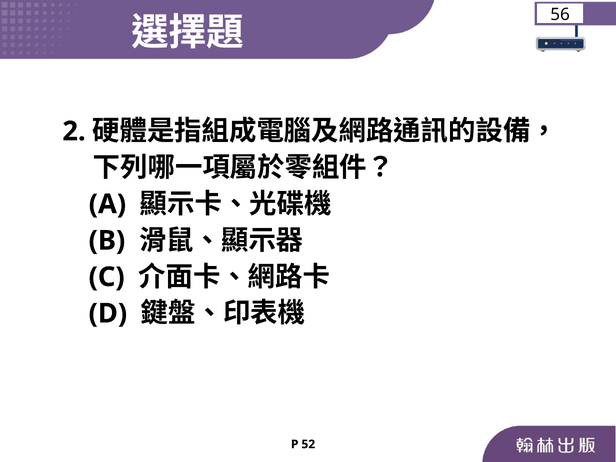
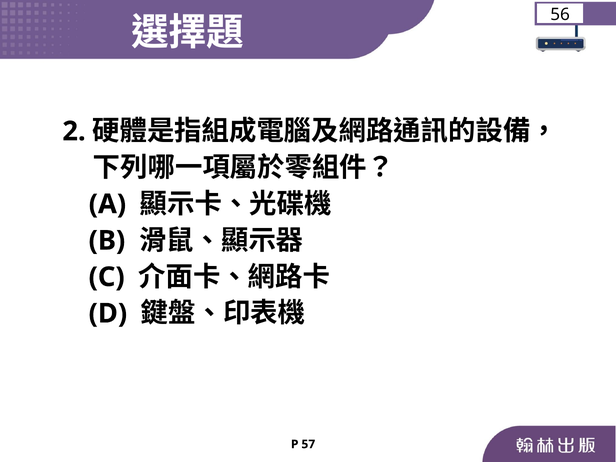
52: 52 -> 57 (308, 444)
